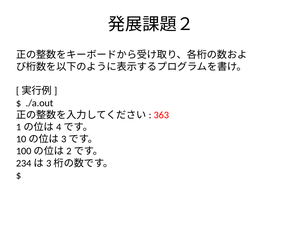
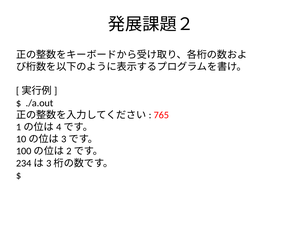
363: 363 -> 765 (161, 115)
